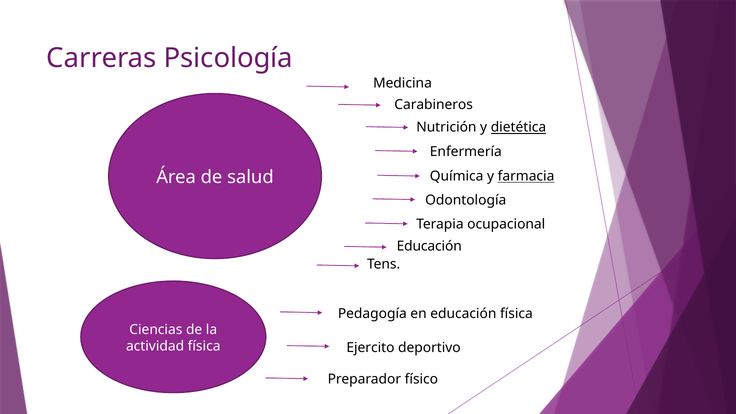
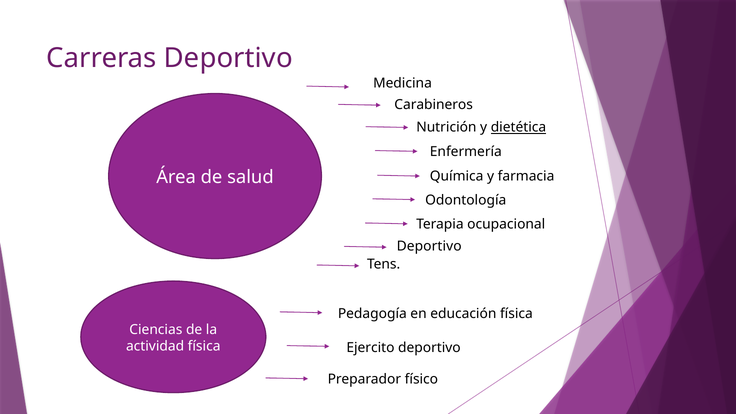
Carreras Psicología: Psicología -> Deportivo (228, 58)
farmacia underline: present -> none (526, 176)
Educación: Educación -> Deportivo (429, 246)
